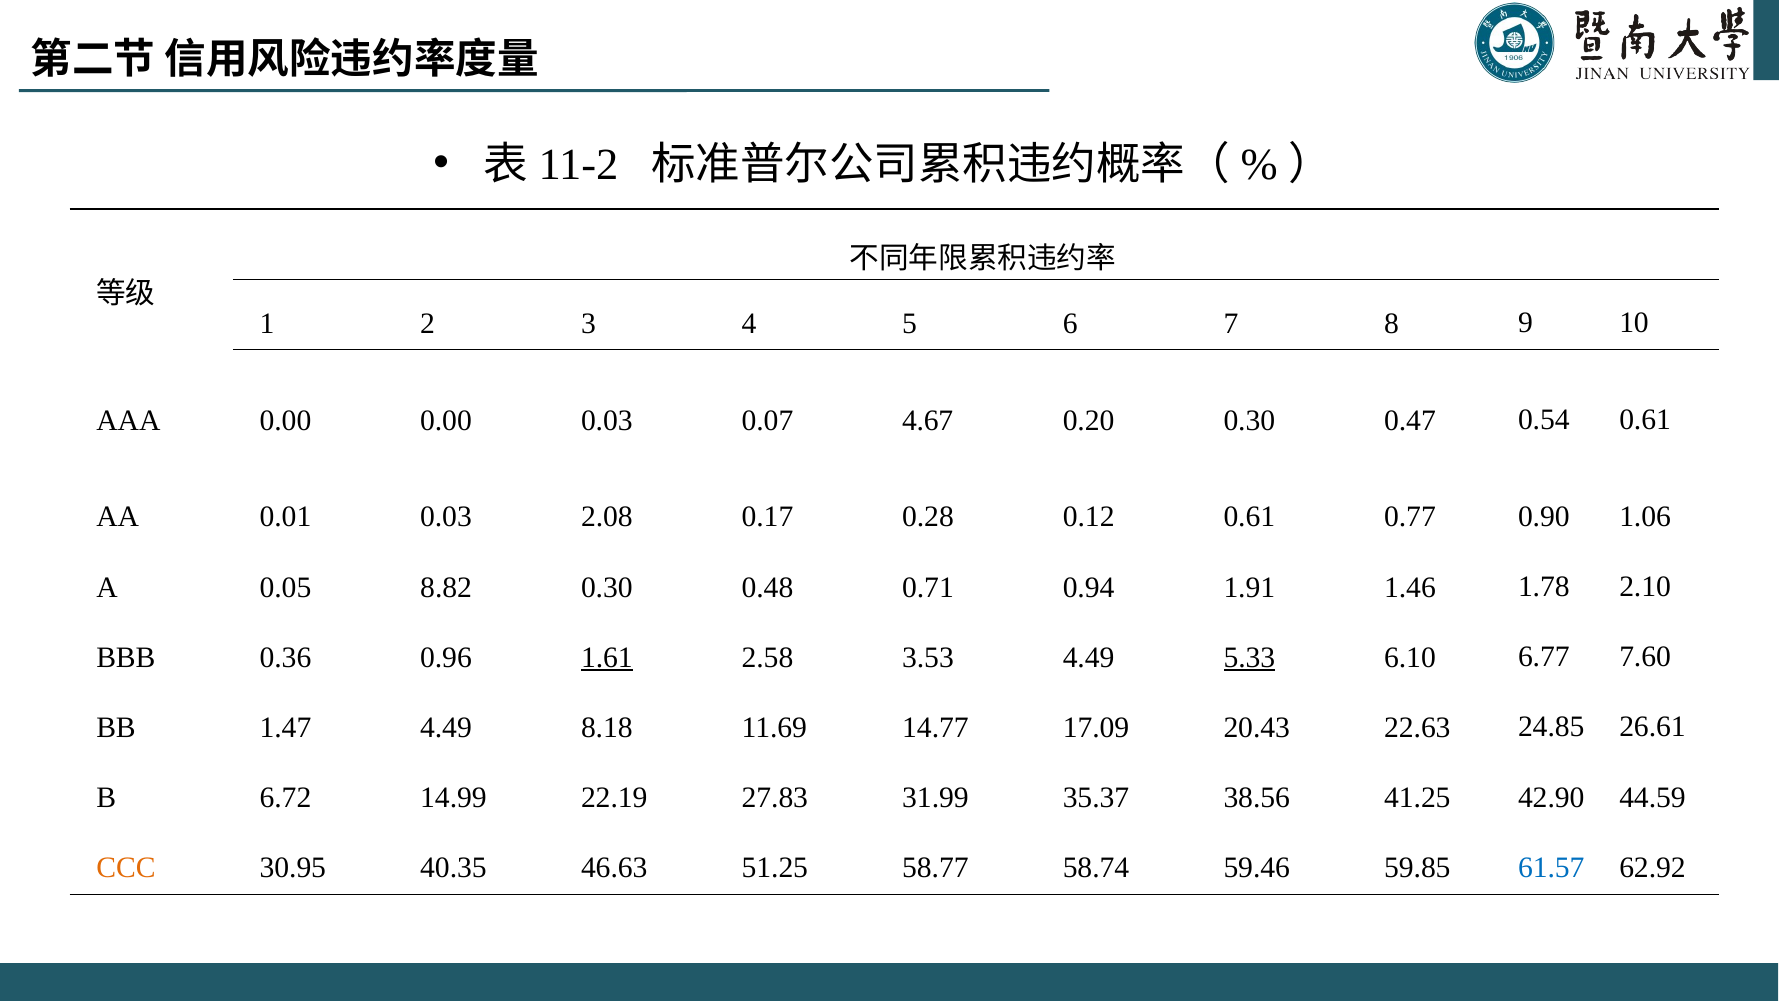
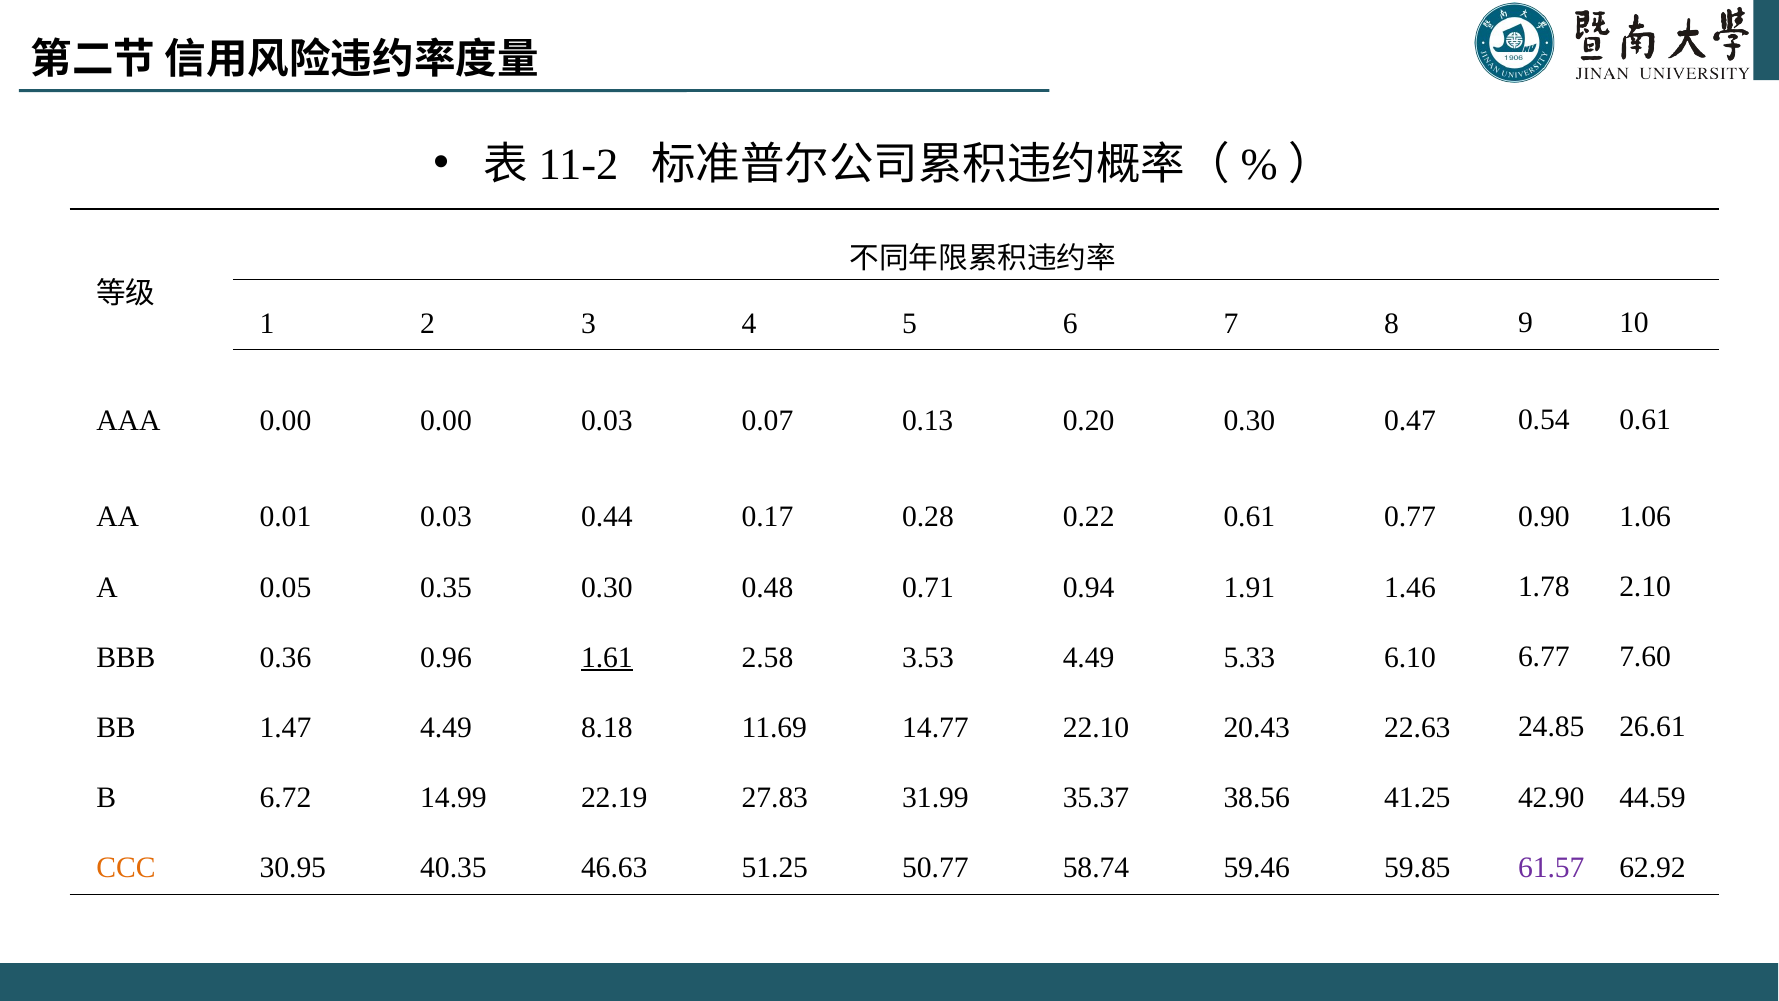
4.67: 4.67 -> 0.13 (928, 420)
2.08: 2.08 -> 0.44 (607, 517)
0.12: 0.12 -> 0.22 (1089, 517)
8.82: 8.82 -> 0.35 (446, 587)
5.33 underline: present -> none (1249, 658)
17.09: 17.09 -> 22.10 (1096, 728)
58.77: 58.77 -> 50.77 (935, 868)
61.57 colour: blue -> purple (1551, 868)
